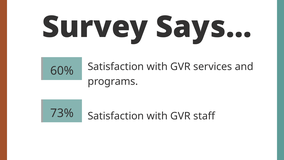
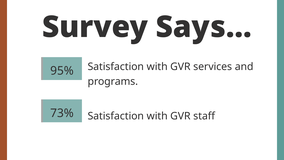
60%: 60% -> 95% (62, 71)
